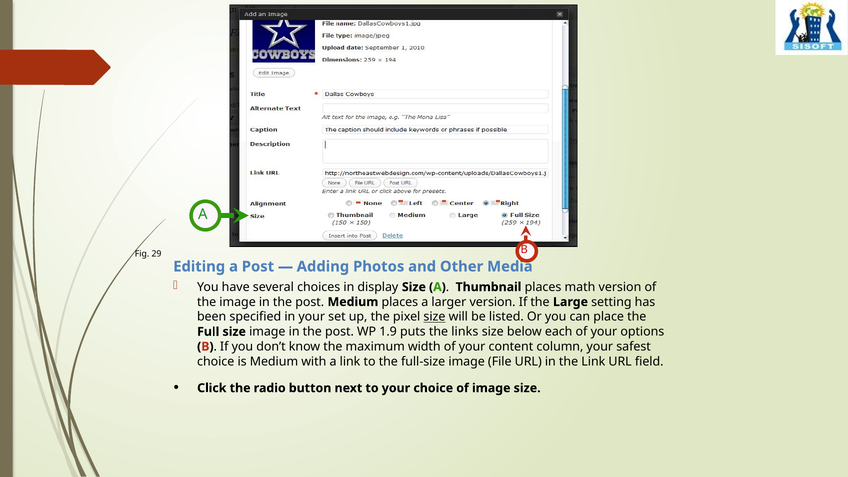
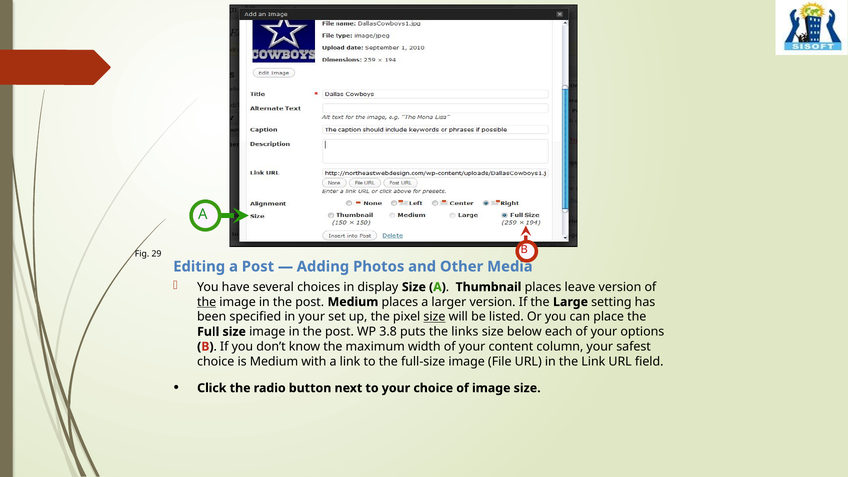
math: math -> leave (580, 287)
the underline: none -> present (207, 302)
1.9: 1.9 -> 3.8 (388, 332)
